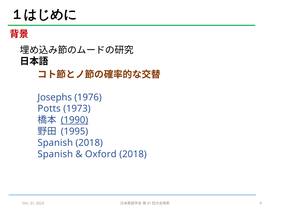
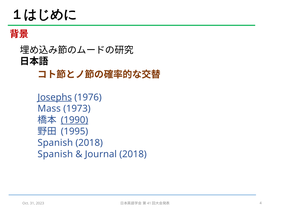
Josephs underline: none -> present (55, 97)
Potts: Potts -> Mass (49, 109)
Oxford: Oxford -> Journal (101, 154)
